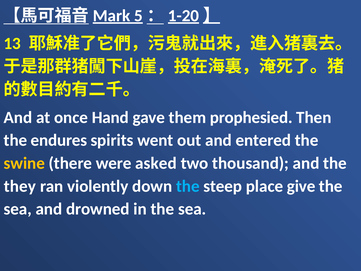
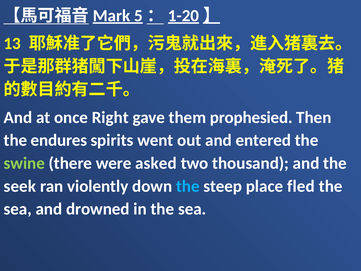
Hand: Hand -> Right (110, 117)
swine colour: yellow -> light green (24, 163)
they: they -> seek (20, 186)
give: give -> fled (301, 186)
